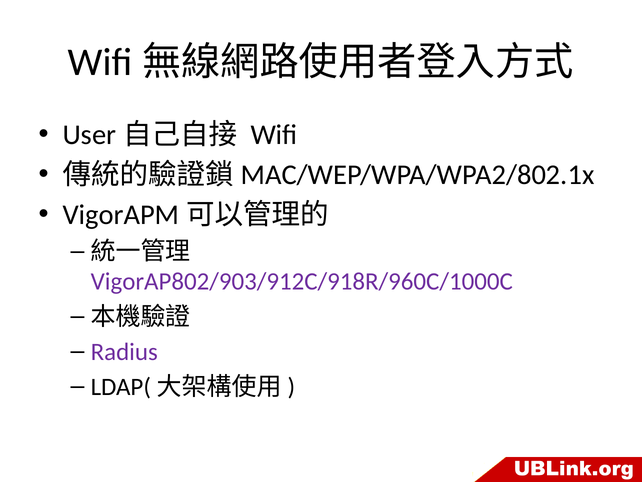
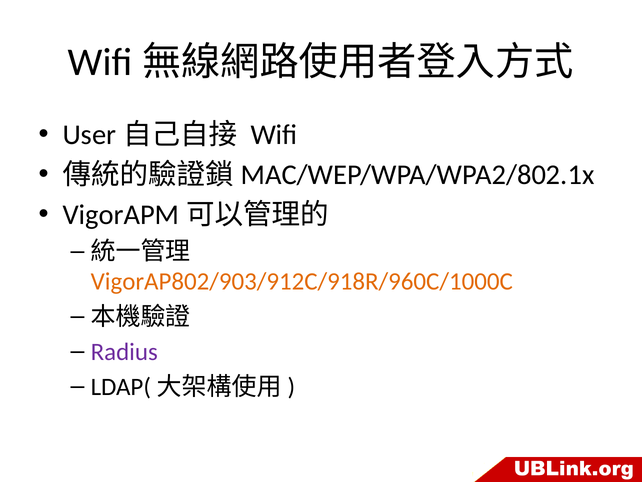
VigorAP802/903/912C/918R/960C/1000C colour: purple -> orange (302, 281)
